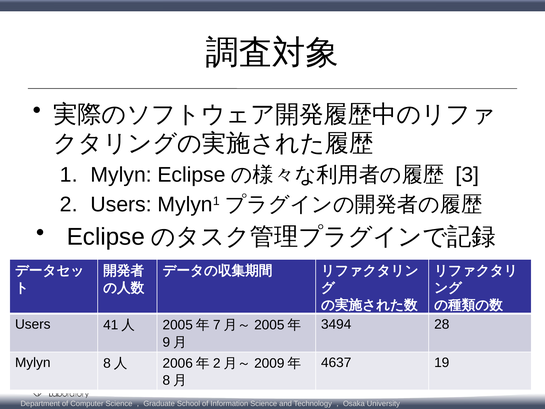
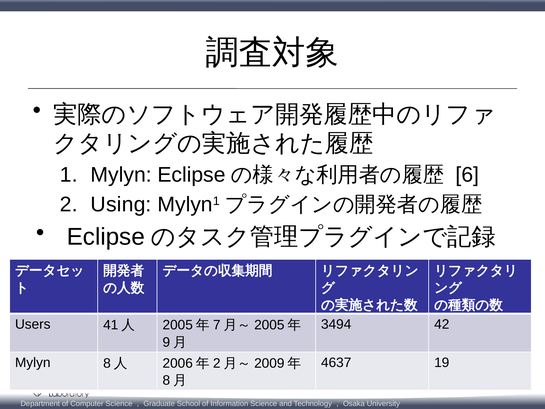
3: 3 -> 6 (467, 175)
Users: Users -> Using (121, 204)
28: 28 -> 42 (442, 324)
